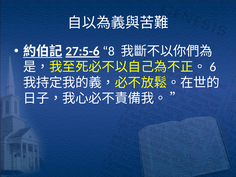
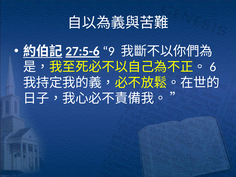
8: 8 -> 9 (109, 51)
